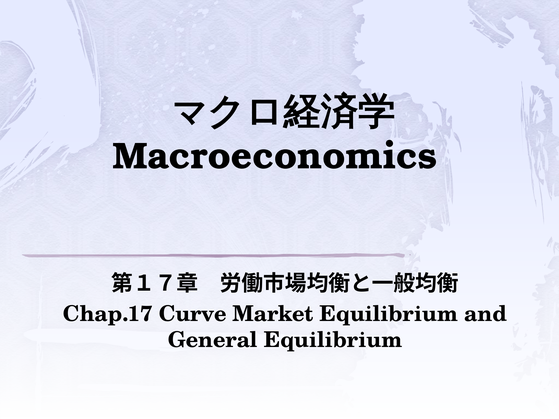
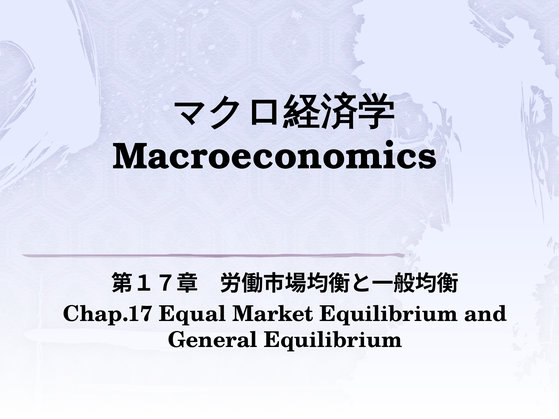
Curve: Curve -> Equal (193, 314)
